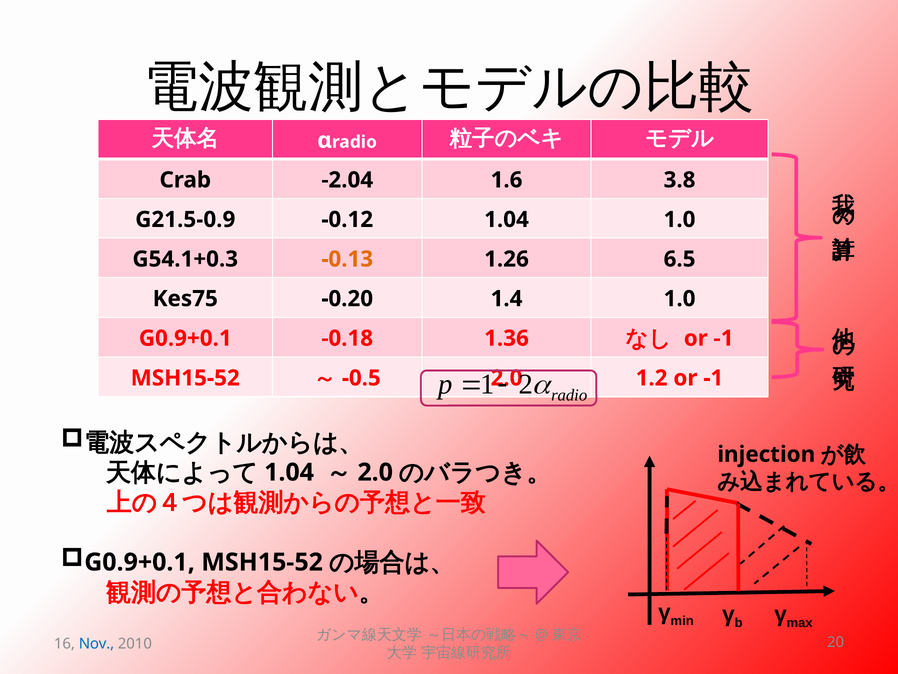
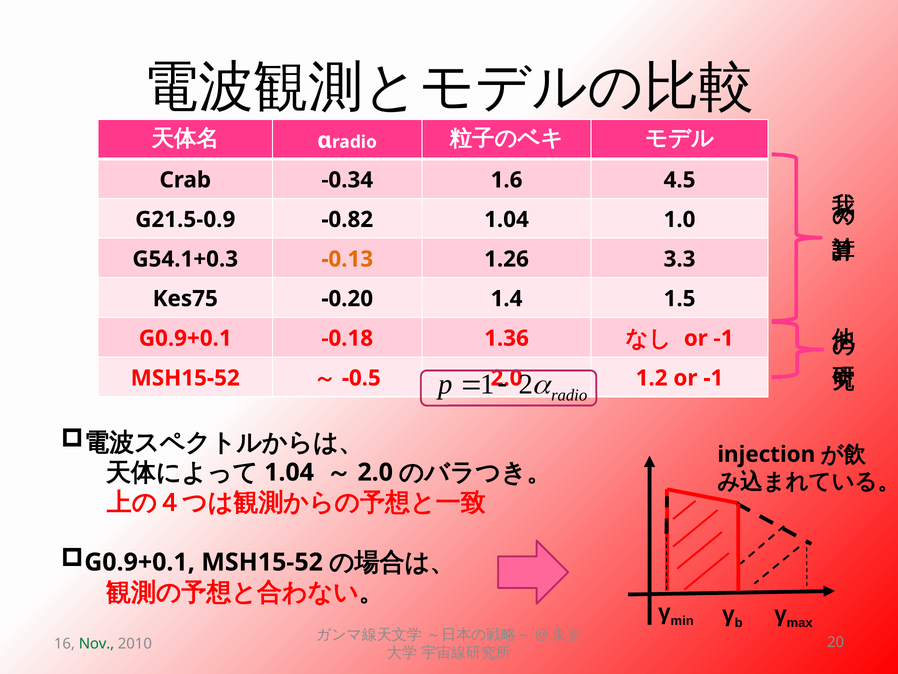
-2.04: -2.04 -> -0.34 (347, 180)
3.8: 3.8 -> 4.5 (680, 180)
-0.12: -0.12 -> -0.82 (347, 219)
6.5: 6.5 -> 3.3 (680, 259)
1.4 1.0: 1.0 -> 1.5 (680, 299)
Nov colour: blue -> green (96, 643)
